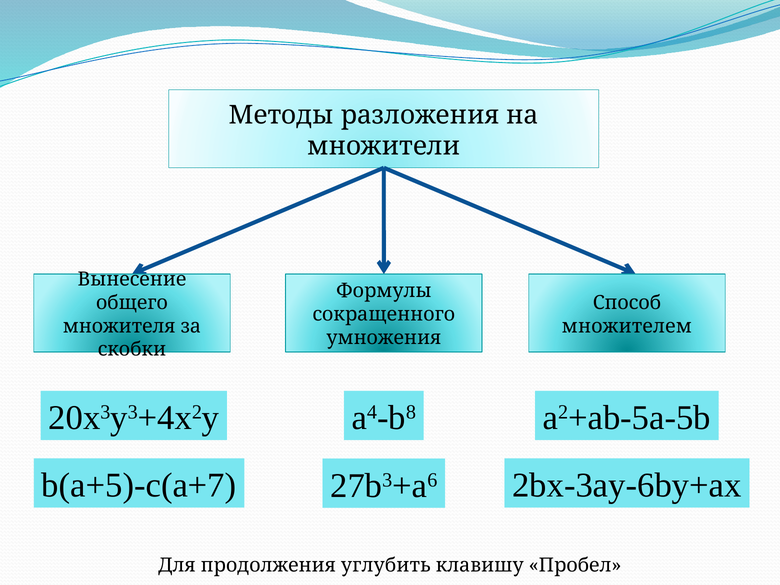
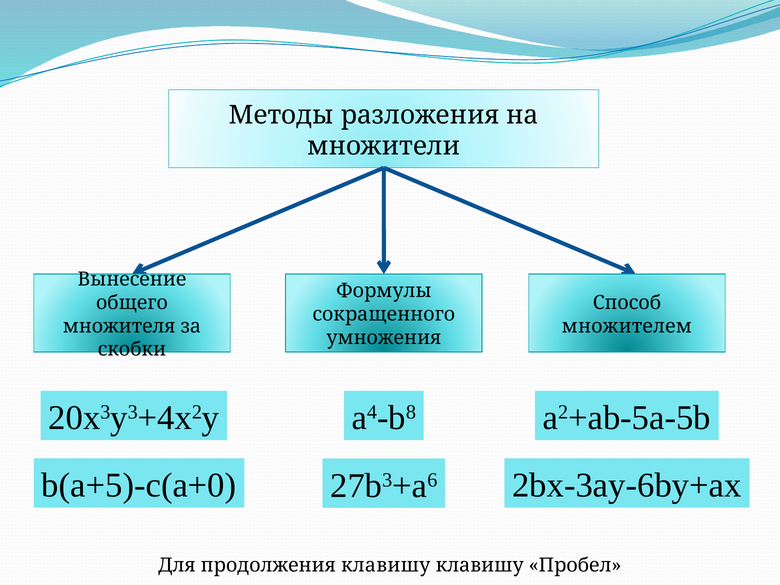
b(a+5)-c(a+7: b(a+5)-c(a+7 -> b(a+5)-c(a+0 (139, 485)
продолжения углубить: углубить -> клавишу (386, 565)
